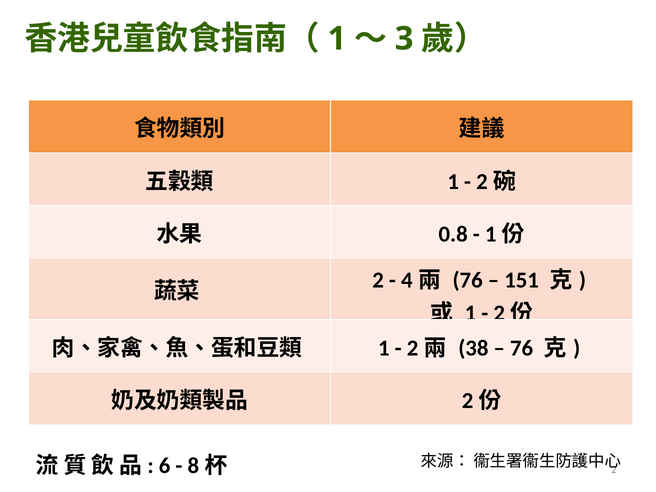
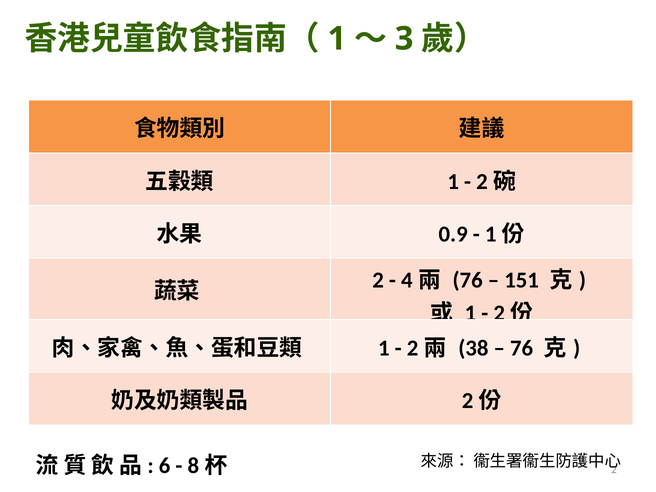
0.8: 0.8 -> 0.9 (453, 234)
